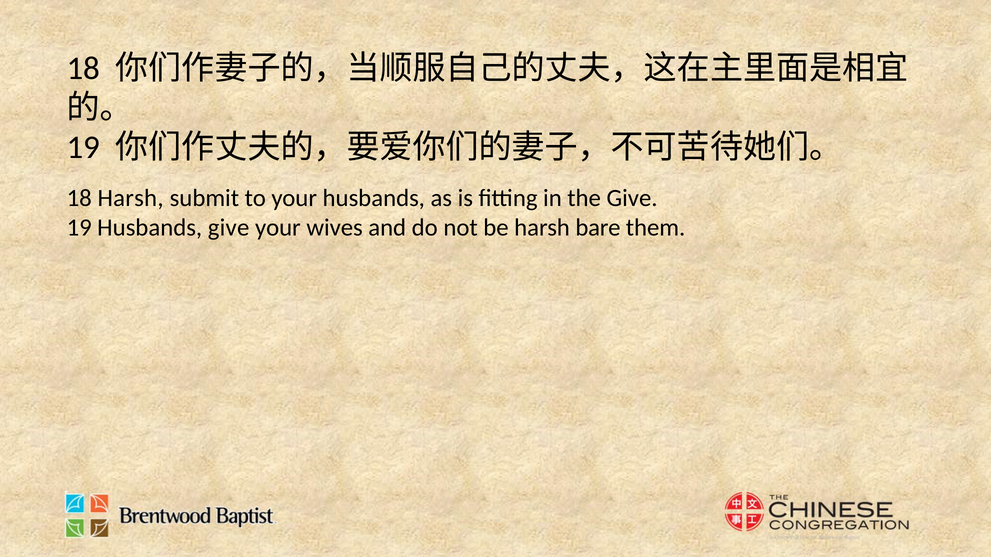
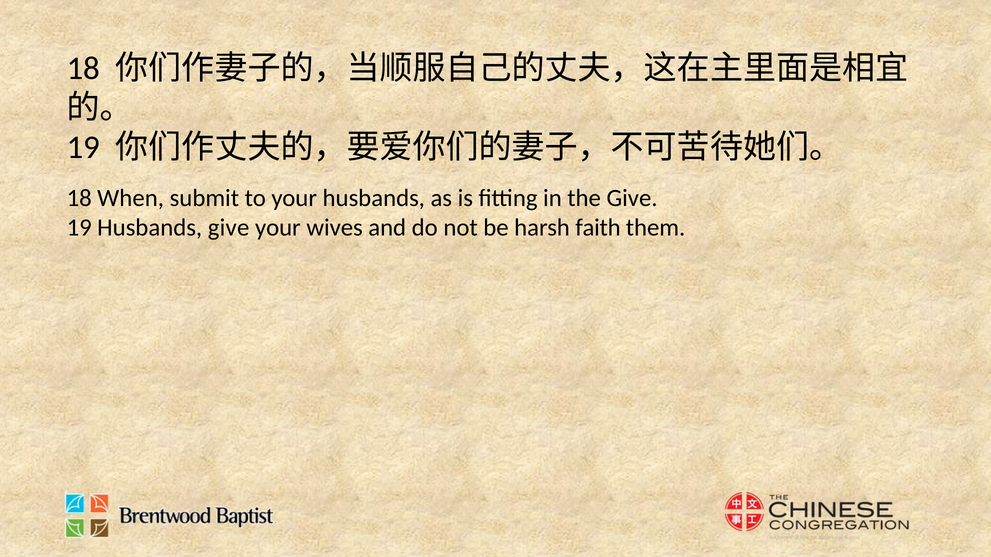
18 Harsh: Harsh -> When (131, 198)
bare: bare -> faith (598, 228)
